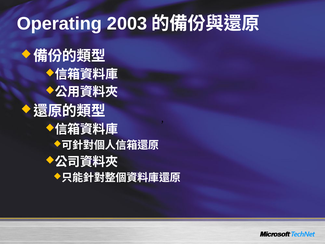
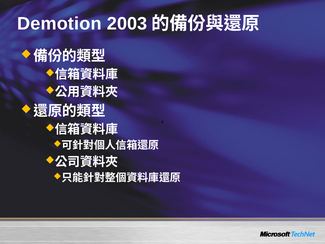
Operating: Operating -> Demotion (59, 24)
